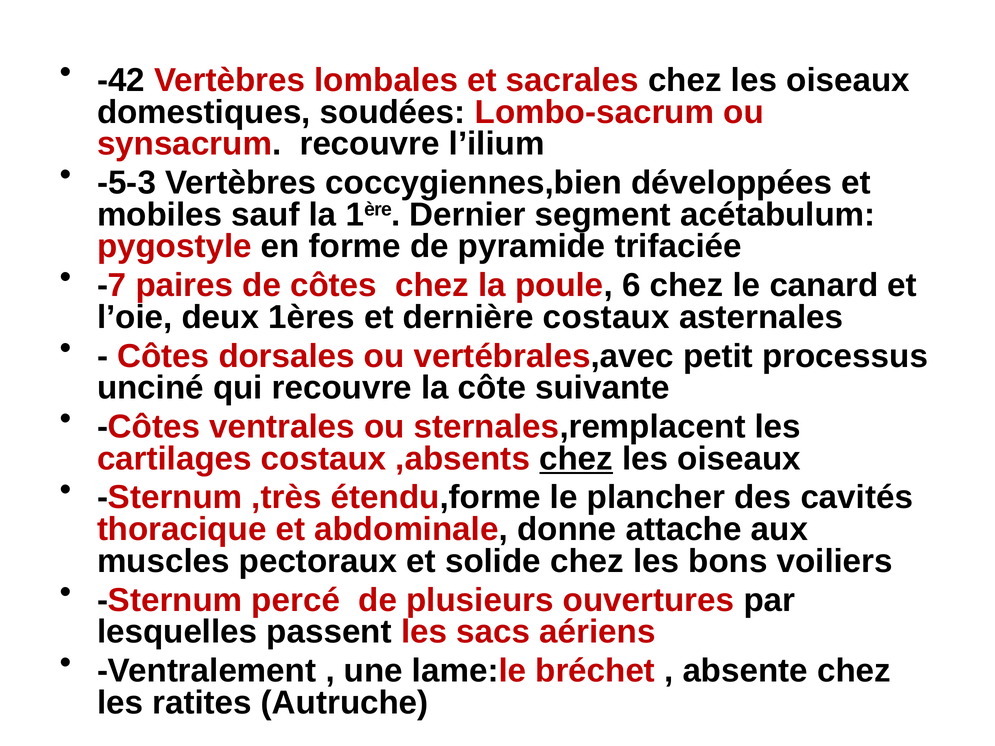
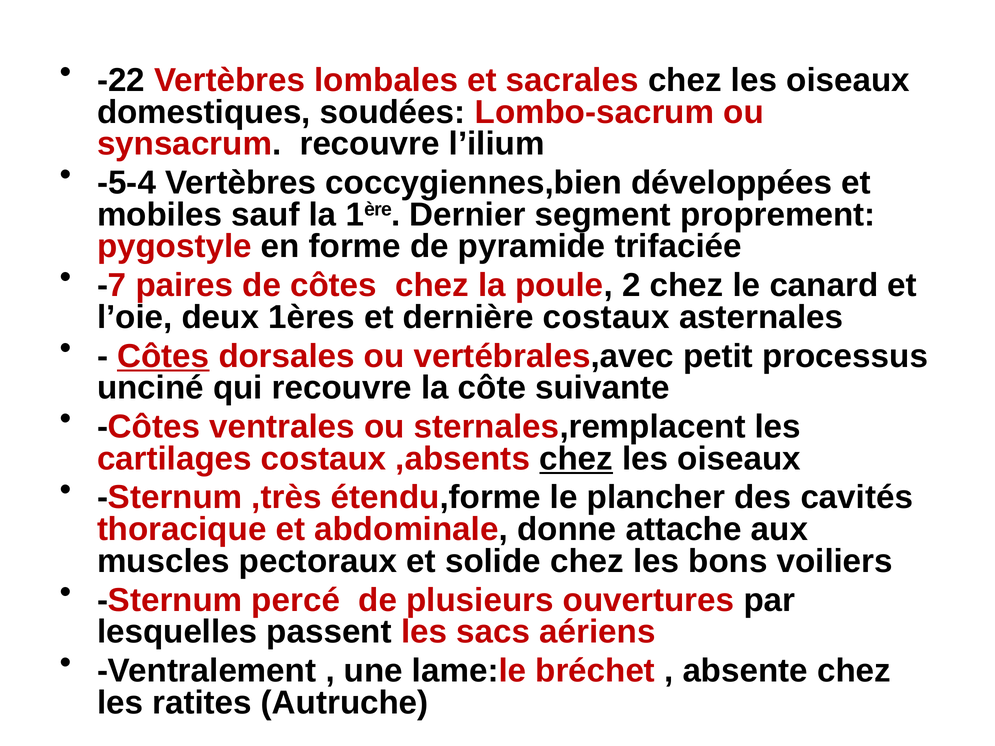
-42: -42 -> -22 (121, 80)
-5-3: -5-3 -> -5-4 (126, 183)
acétabulum: acétabulum -> proprement (778, 215)
6: 6 -> 2 (631, 285)
Côtes underline: none -> present (163, 356)
